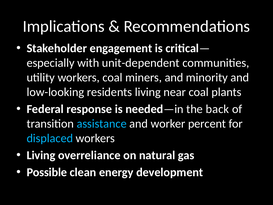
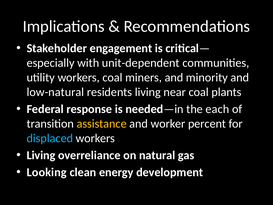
low-looking: low-looking -> low-natural (55, 92)
back: back -> each (217, 109)
assistance colour: light blue -> yellow (102, 124)
Possible: Possible -> Looking (47, 172)
